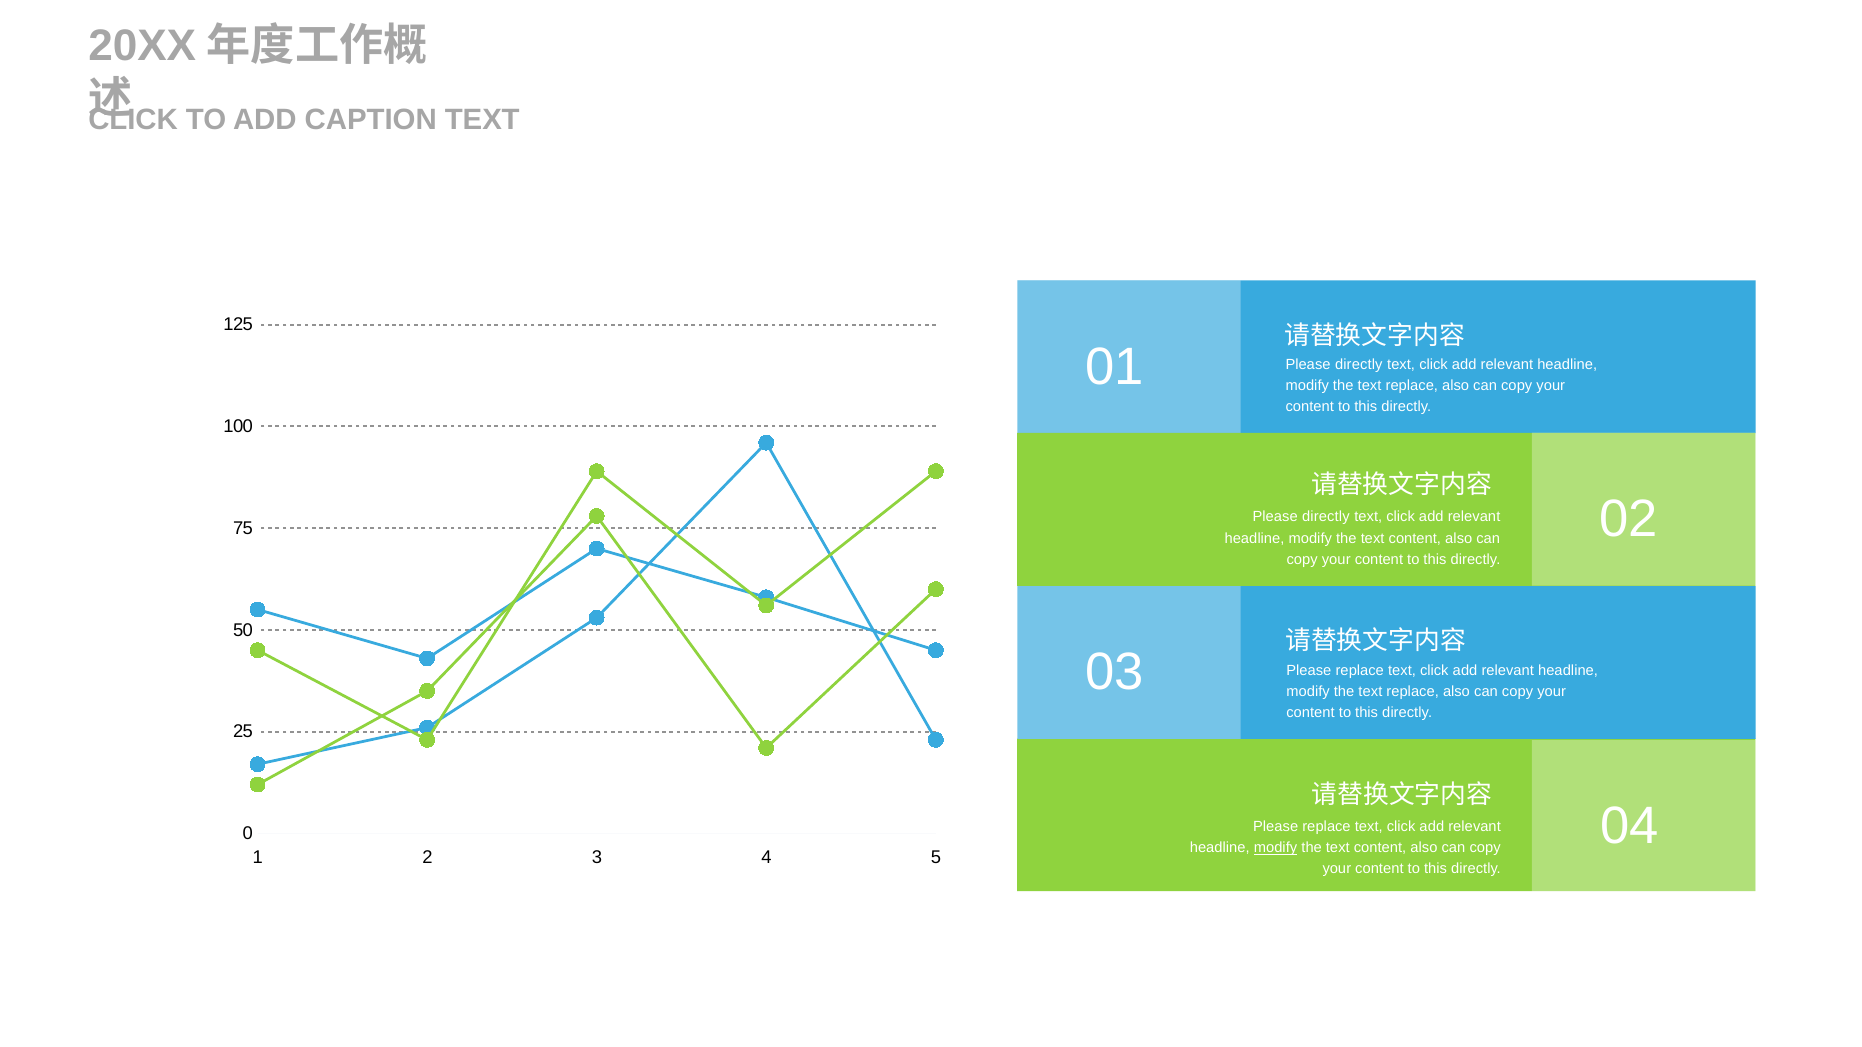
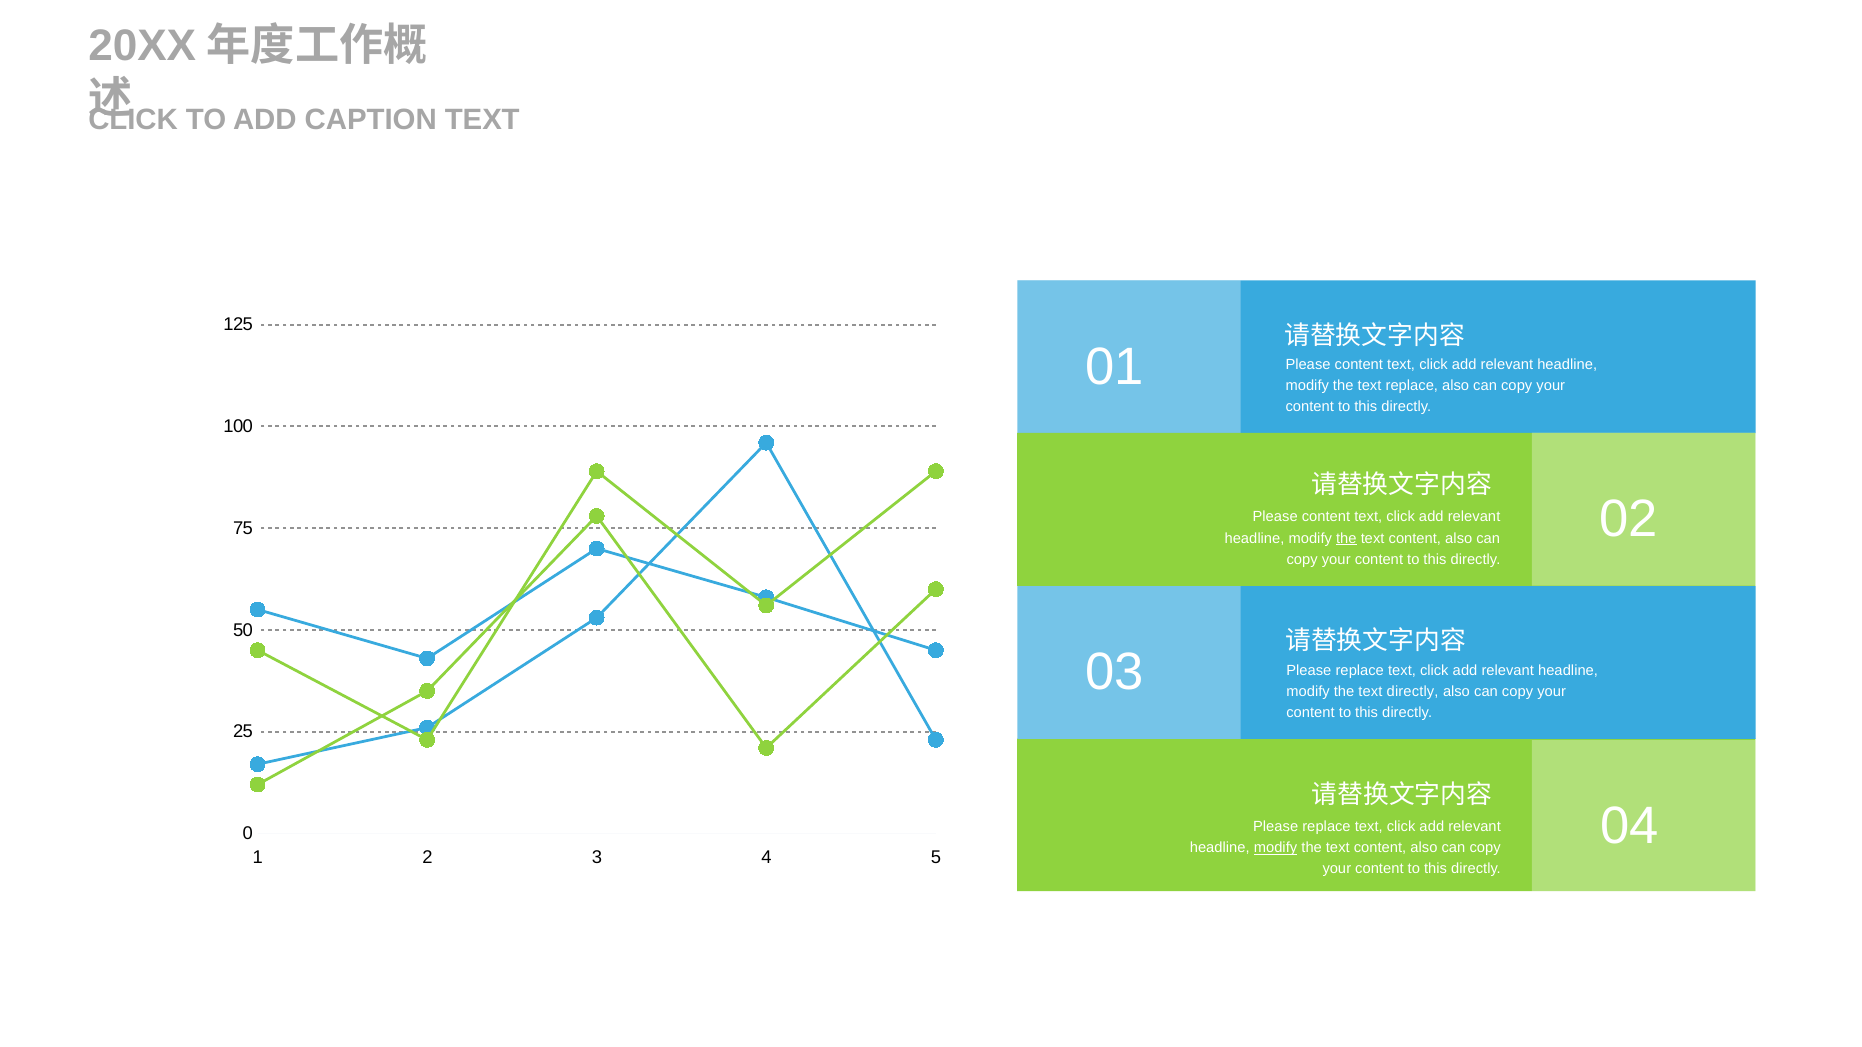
directly: directly -> content (1359, 365)
directly: directly -> content (1326, 517)
the underline: none -> present (1346, 538)
replace: replace -> directly (1413, 692)
